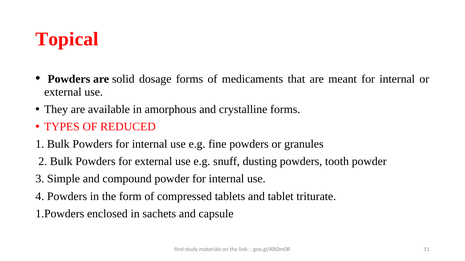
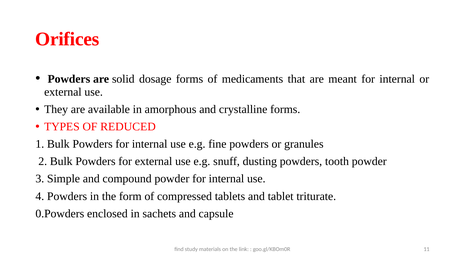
Topical: Topical -> Orifices (67, 39)
1.Powders: 1.Powders -> 0.Powders (60, 214)
